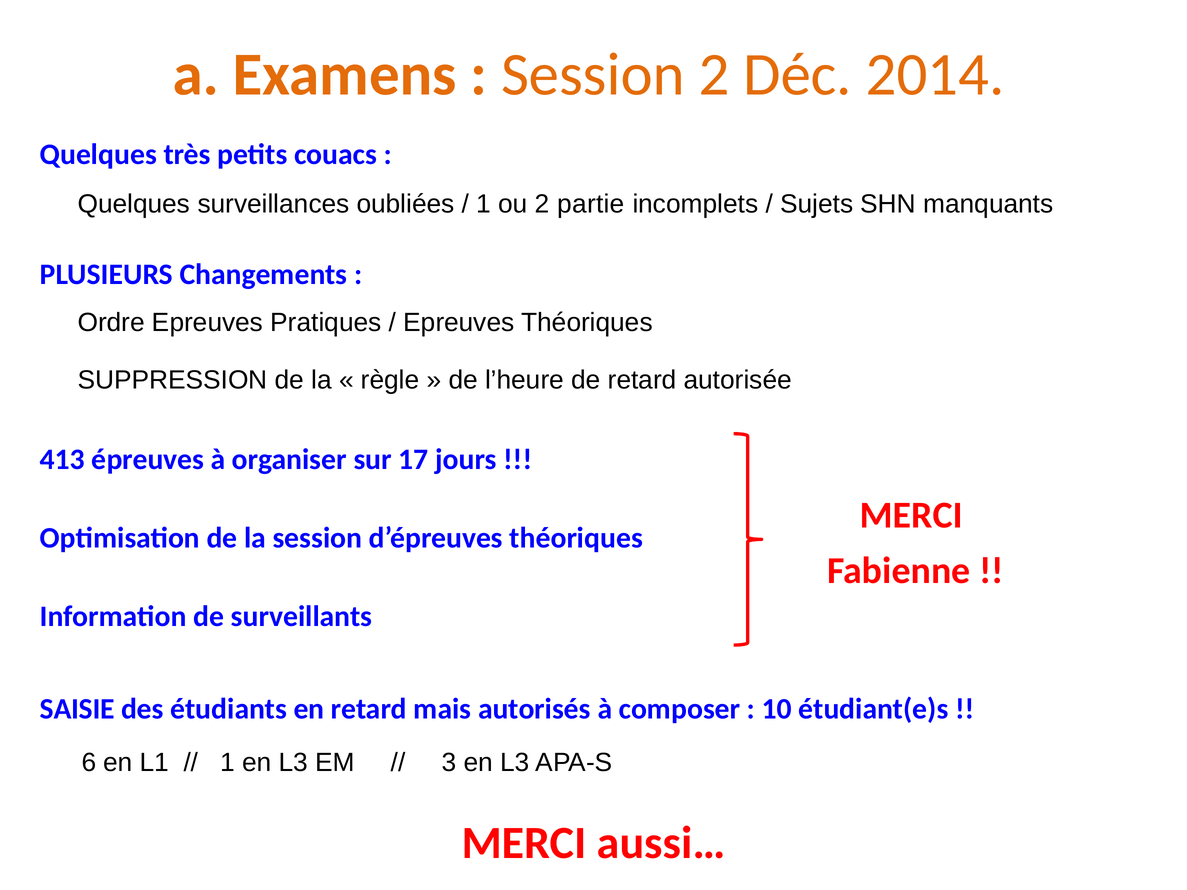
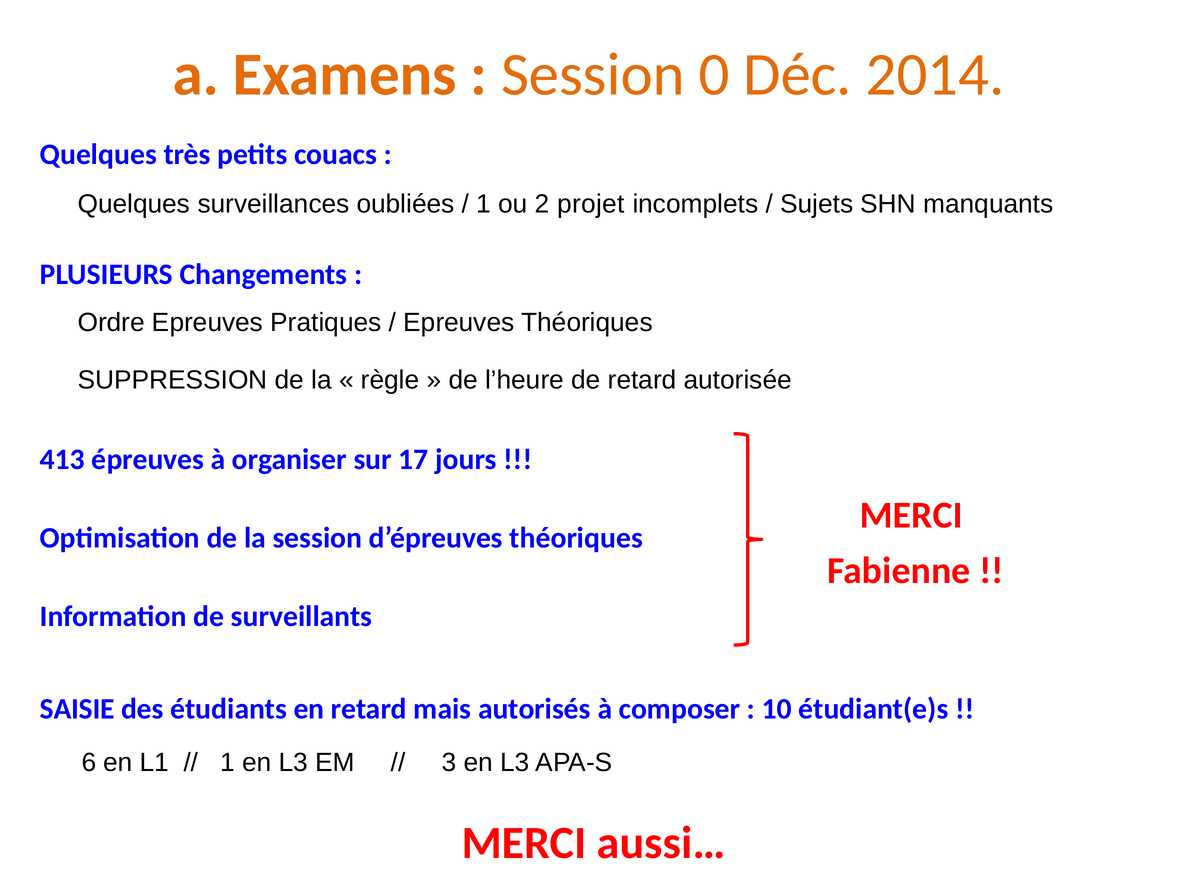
Session 2: 2 -> 0 (714, 75)
partie: partie -> projet (591, 204)
